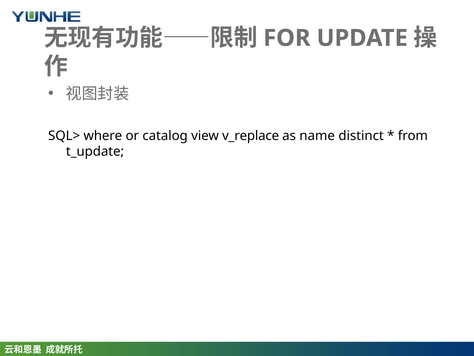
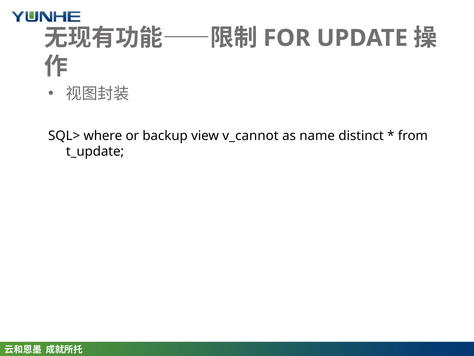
catalog: catalog -> backup (165, 136)
v_replace: v_replace -> v_cannot (250, 136)
